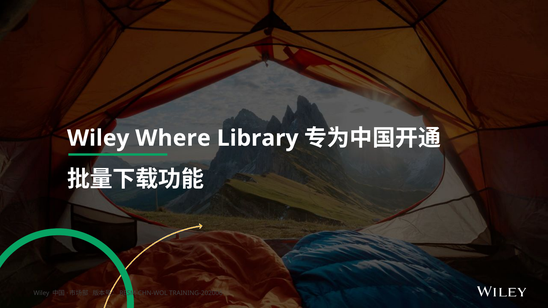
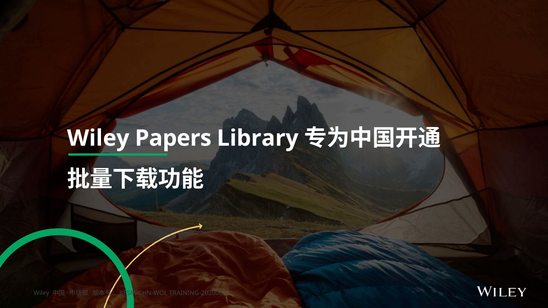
Where: Where -> Papers (173, 138)
